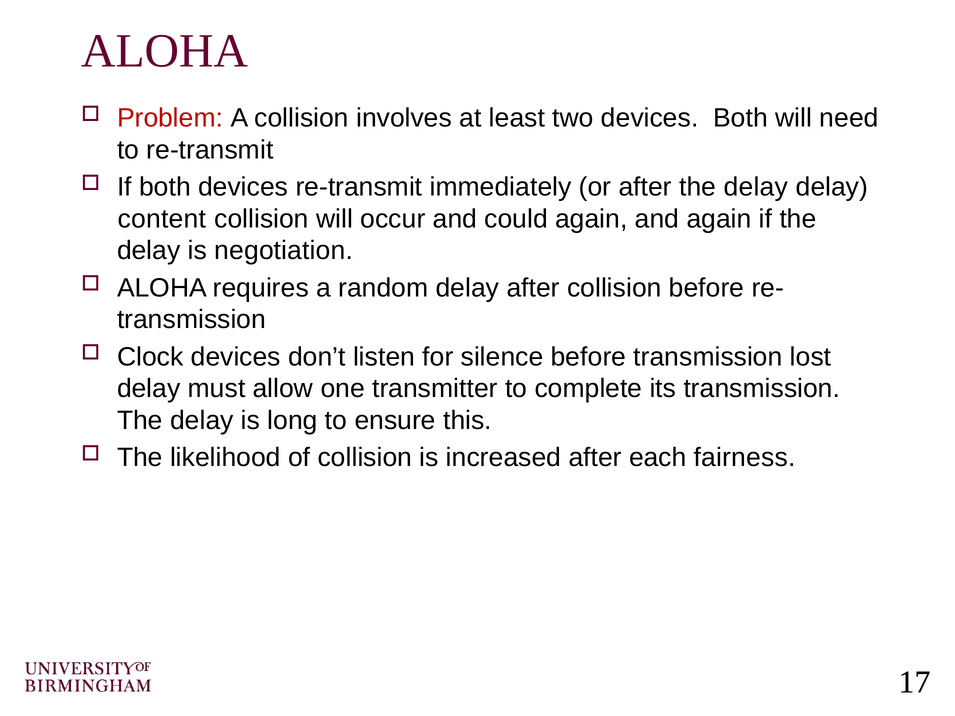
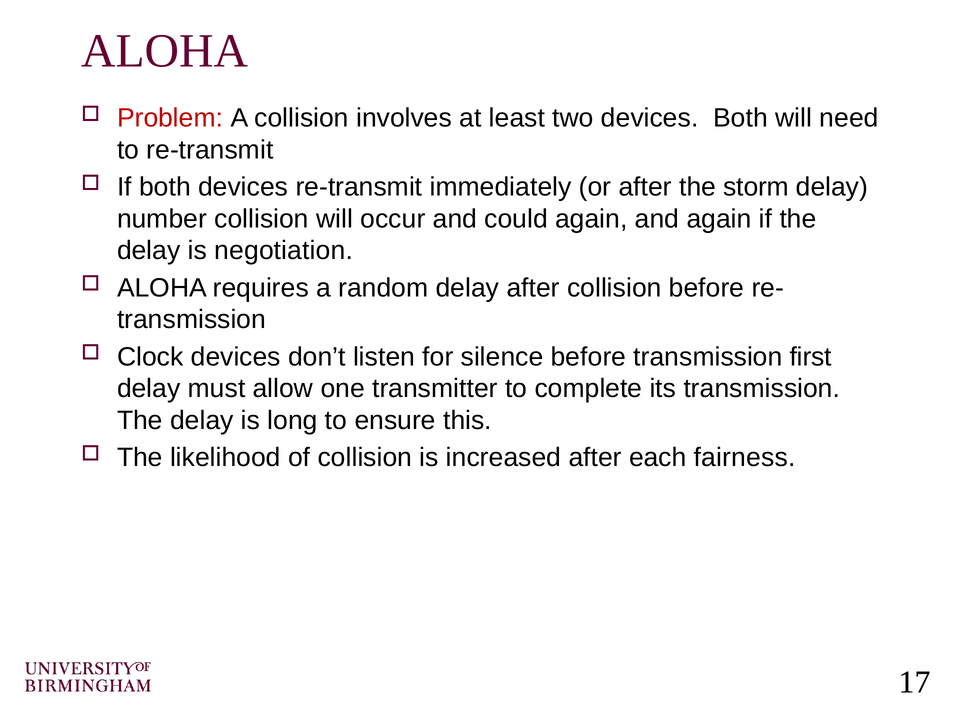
after the delay: delay -> storm (756, 187)
content: content -> number (162, 219)
lost: lost -> first (811, 357)
